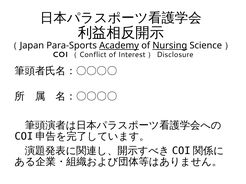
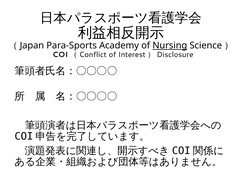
Academy underline: present -> none (119, 46)
